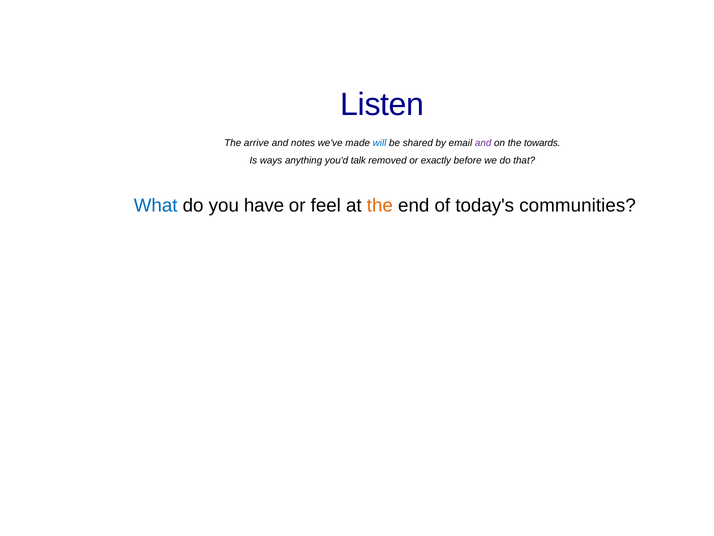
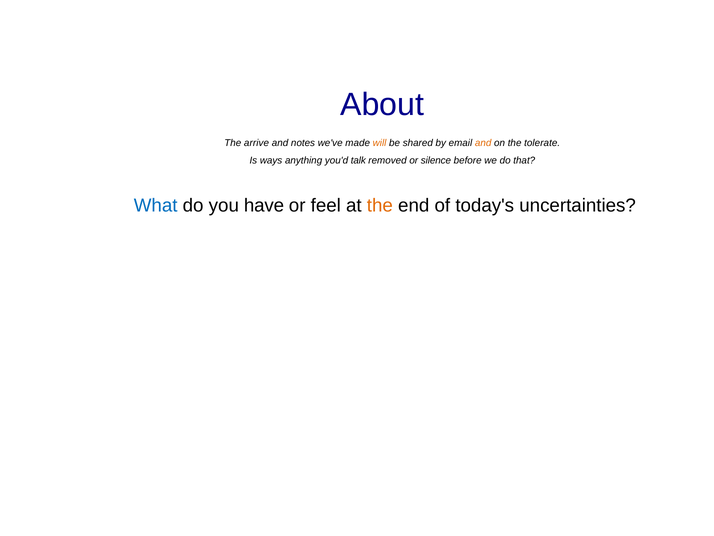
Listen: Listen -> About (382, 105)
will colour: blue -> orange (380, 143)
and colour: purple -> orange (483, 143)
towards: towards -> tolerate (542, 143)
exactly: exactly -> silence (436, 160)
communities: communities -> uncertainties (578, 205)
